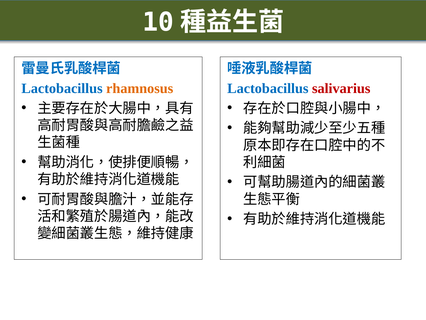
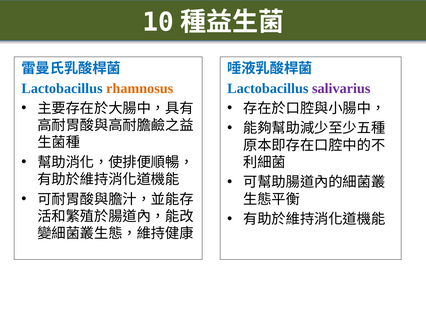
salivarius colour: red -> purple (341, 88)
